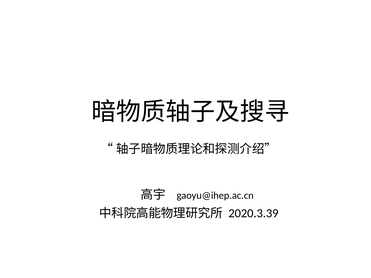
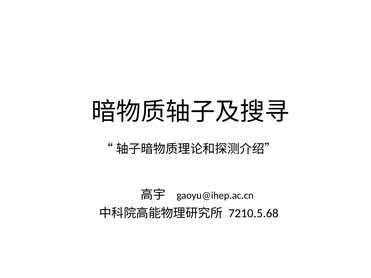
2020.3.39: 2020.3.39 -> 7210.5.68 (253, 214)
